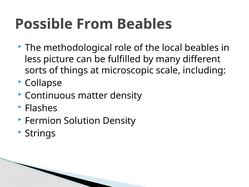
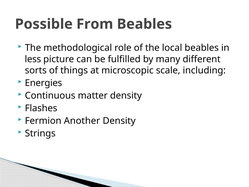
Collapse: Collapse -> Energies (43, 83)
Solution: Solution -> Another (82, 121)
